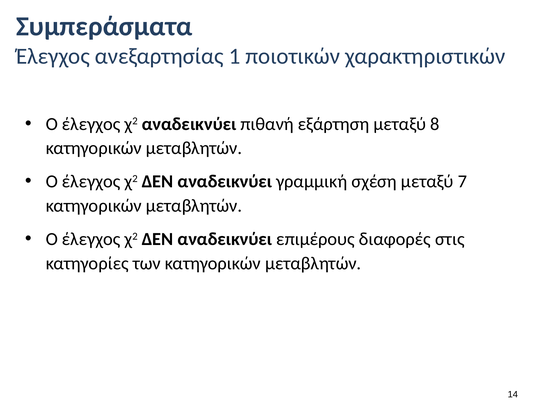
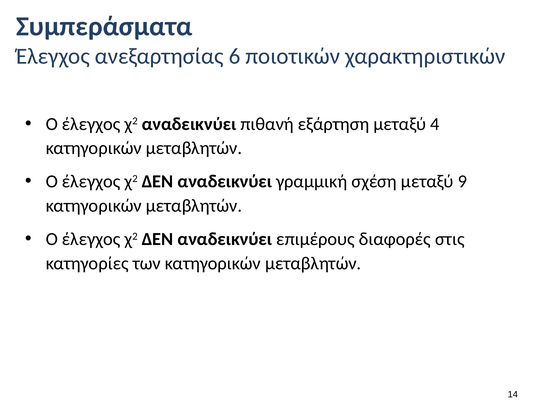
1: 1 -> 6 (235, 56)
8: 8 -> 4 (435, 124)
7: 7 -> 9 (462, 182)
